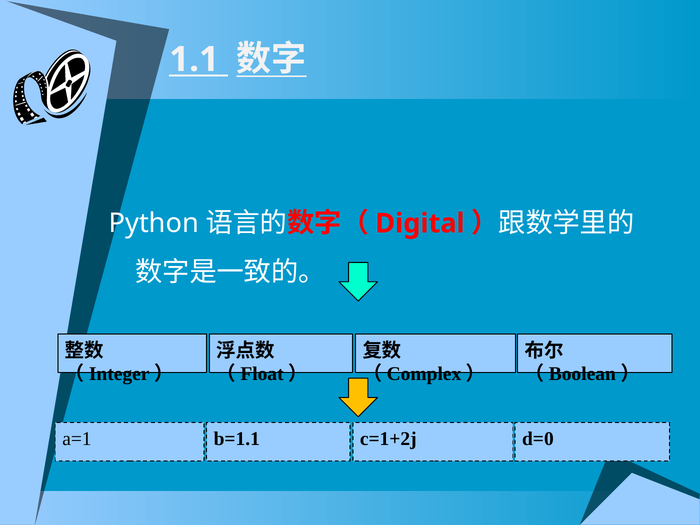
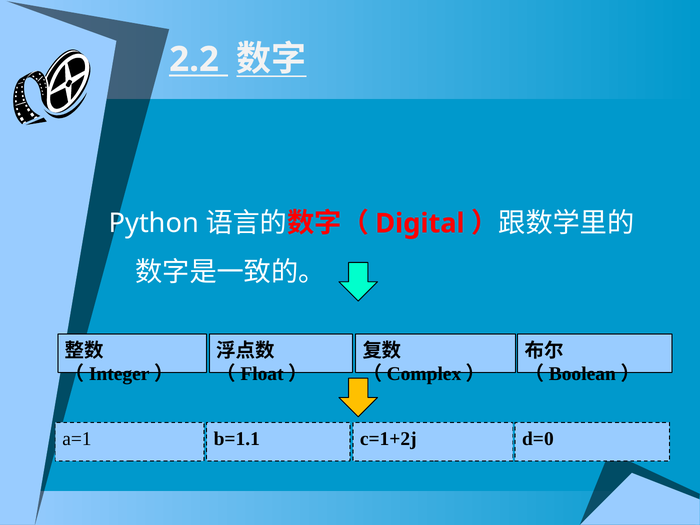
1.1: 1.1 -> 2.2 (194, 59)
